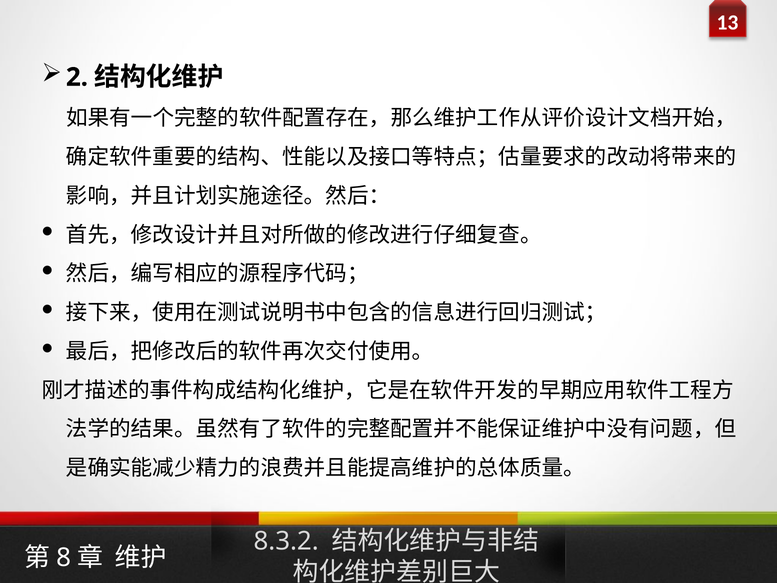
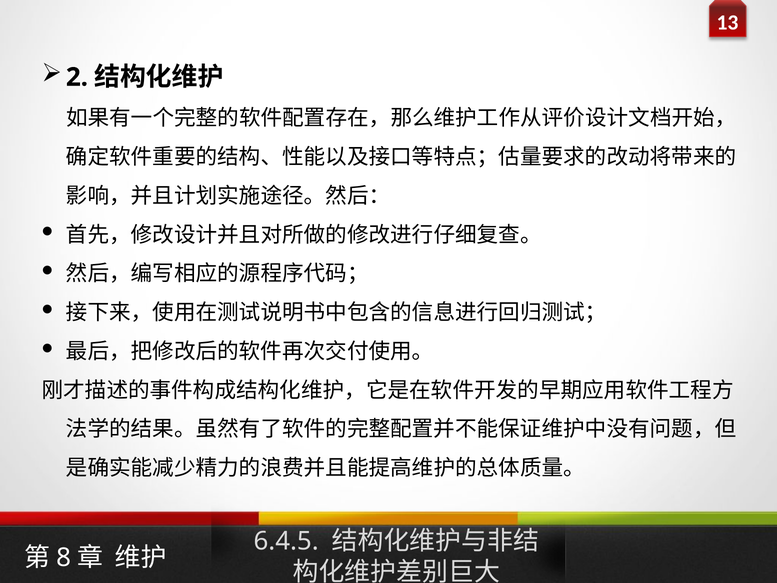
8.3.2: 8.3.2 -> 6.4.5 (286, 541)
